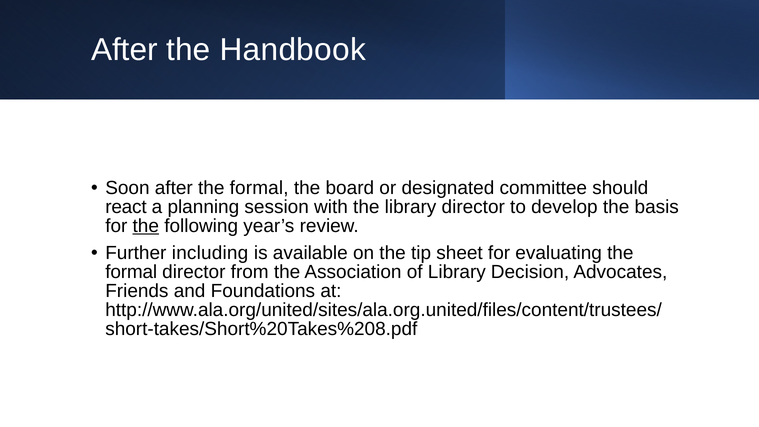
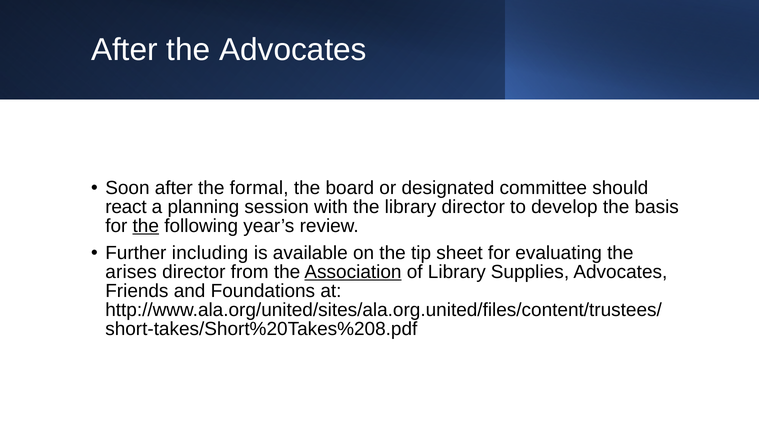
the Handbook: Handbook -> Advocates (293, 50)
formal: formal -> arises (131, 272)
Association underline: none -> present (353, 272)
Decision: Decision -> Supplies (530, 272)
